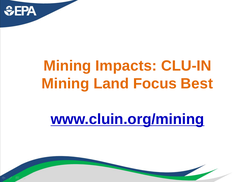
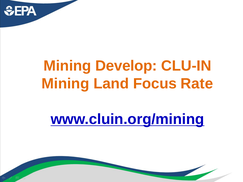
Impacts: Impacts -> Develop (126, 66)
Best: Best -> Rate (197, 84)
